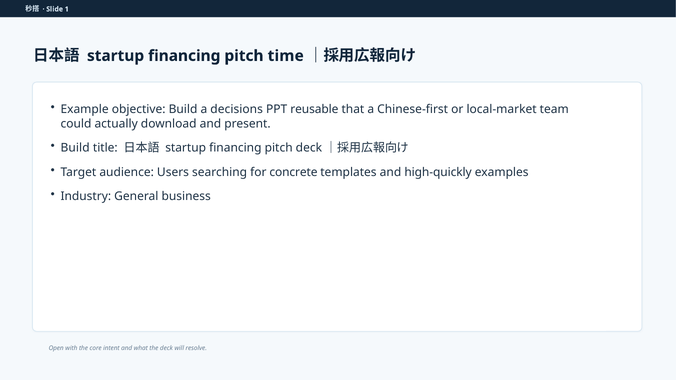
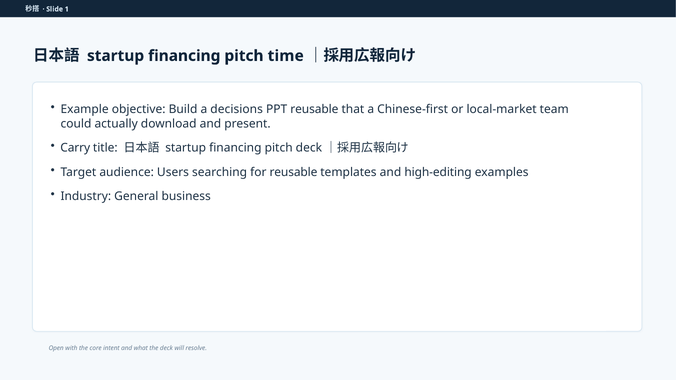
Build: Build -> Carry (75, 148)
for concrete: concrete -> reusable (293, 172)
high-quickly: high-quickly -> high-editing (438, 172)
